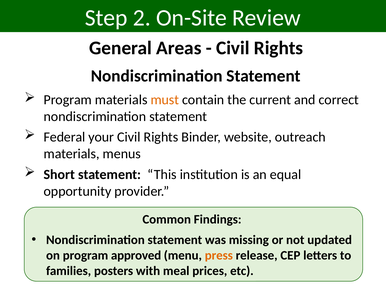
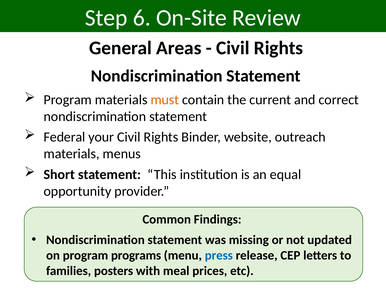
2: 2 -> 6 (142, 18)
approved: approved -> programs (136, 255)
press colour: orange -> blue (219, 255)
